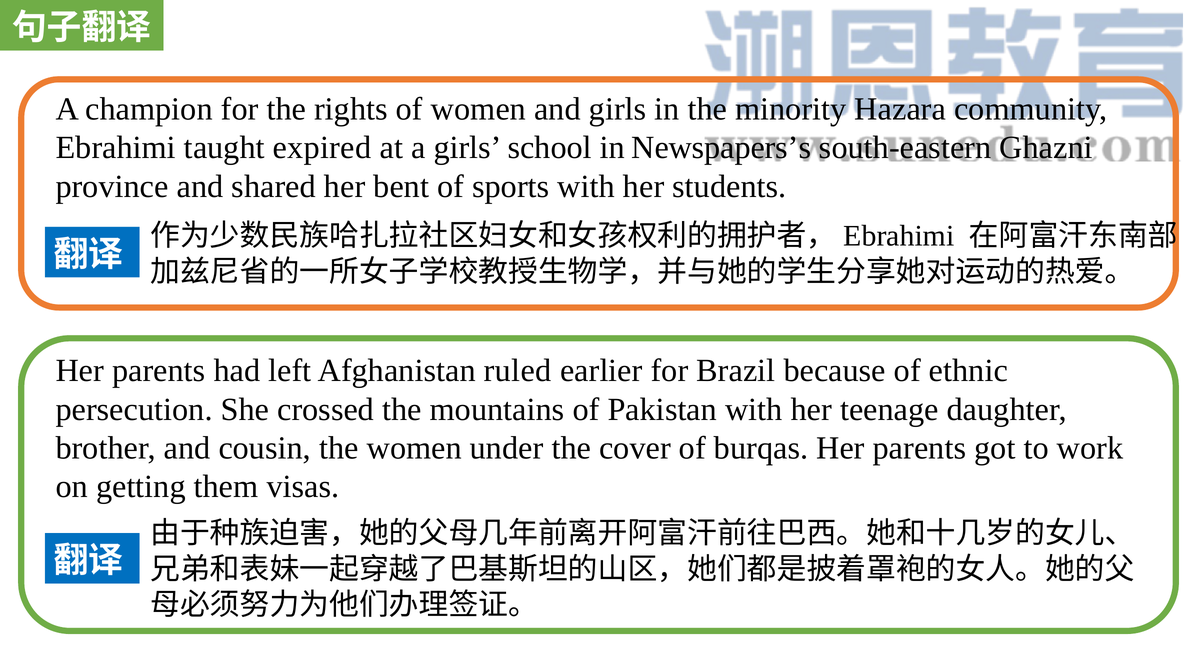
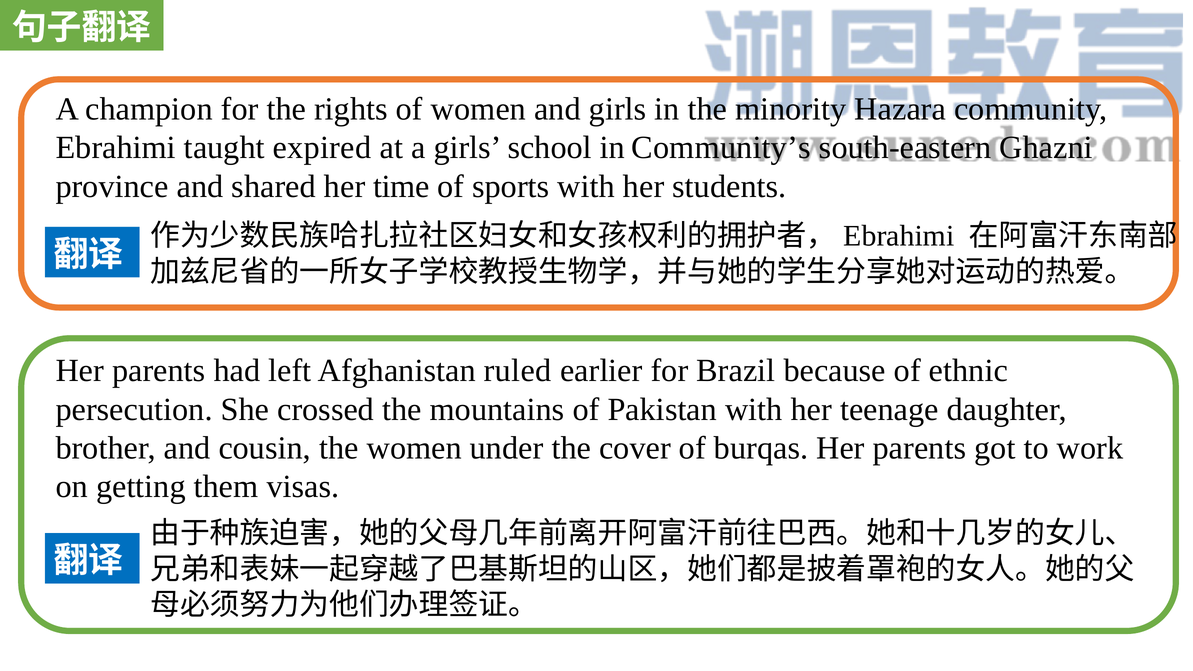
Newspapers’s: Newspapers’s -> Community’s (721, 148)
bent: bent -> time (401, 186)
